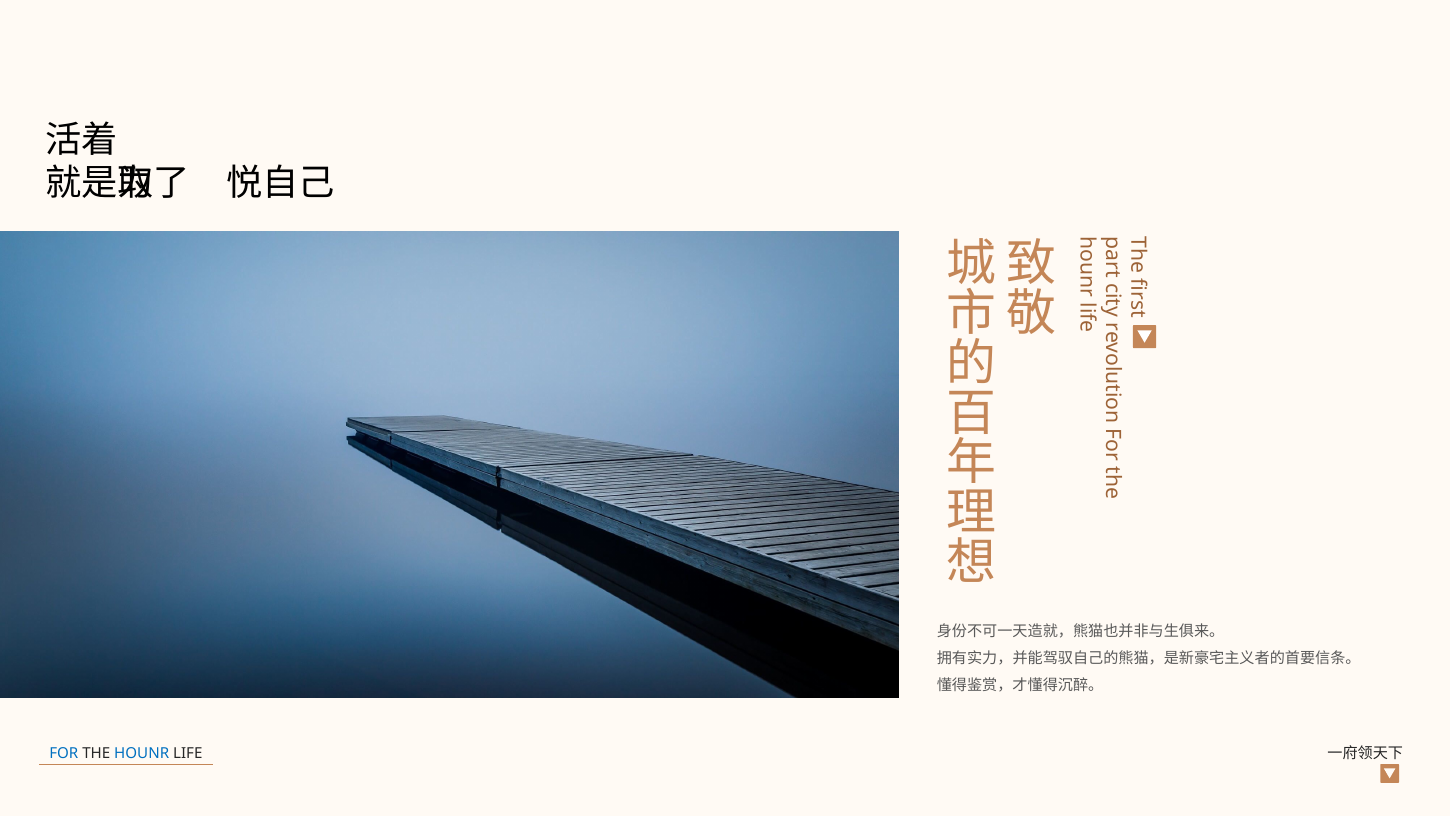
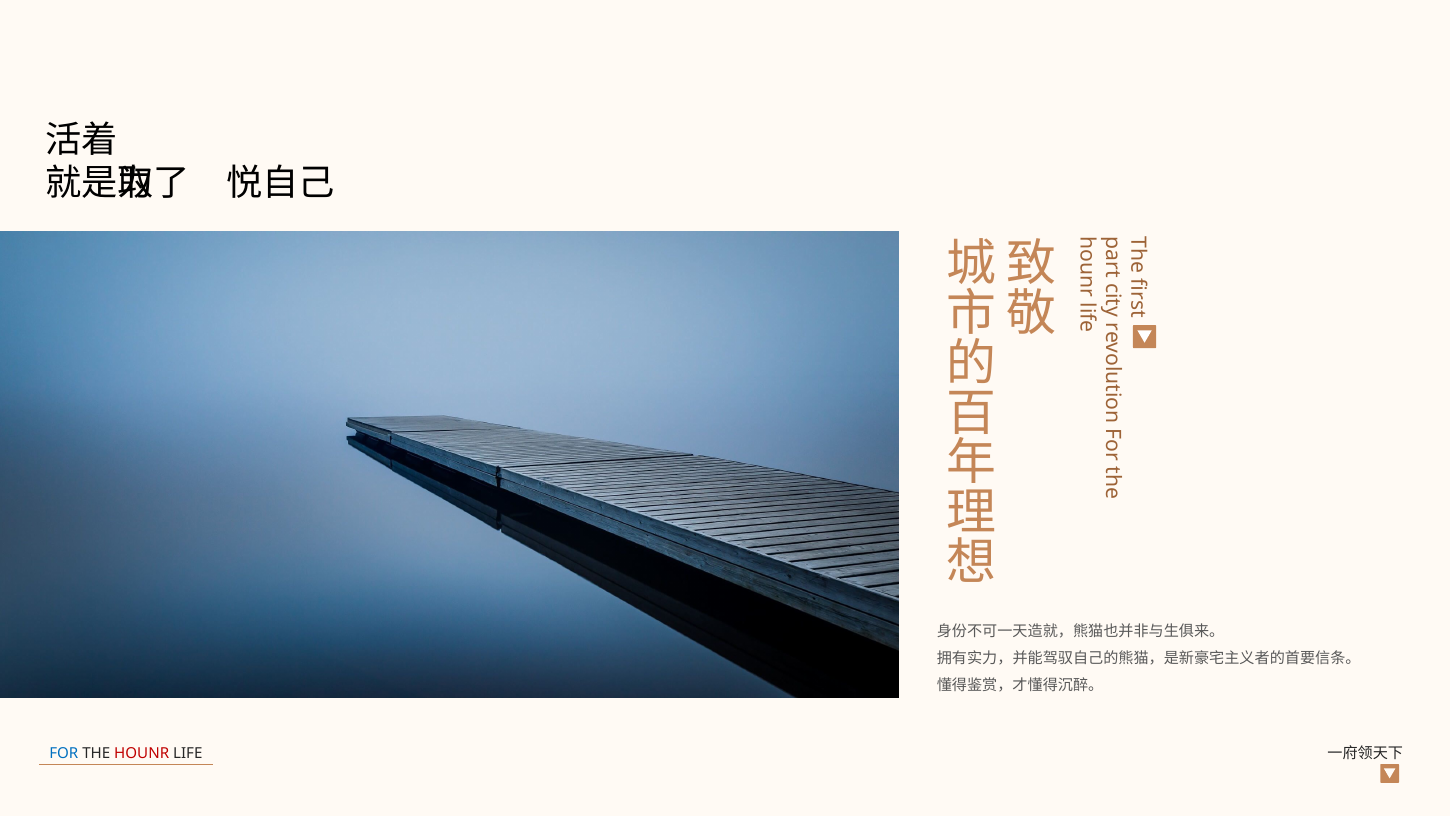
HOUNR colour: blue -> red (142, 753)
